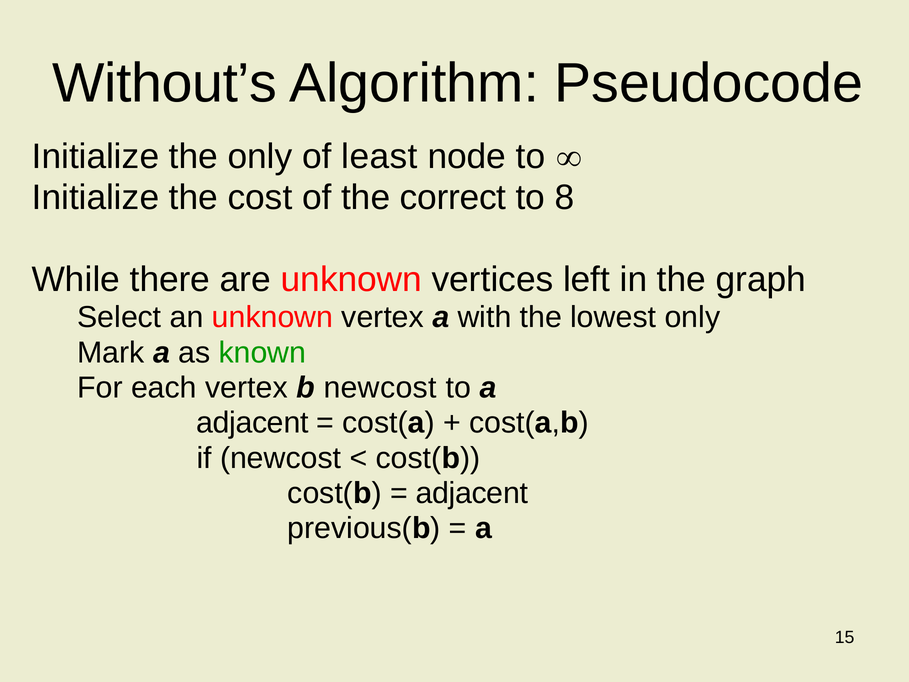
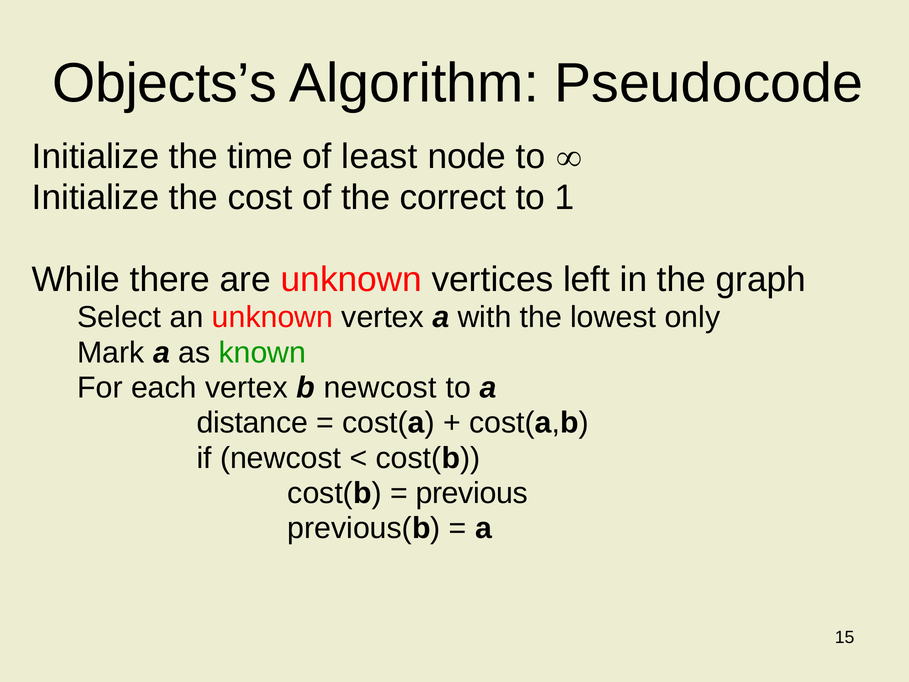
Without’s: Without’s -> Objects’s (165, 83)
the only: only -> time (260, 156)
8: 8 -> 1 (565, 197)
adjacent: adjacent -> distance (252, 423)
adjacent: adjacent -> previous (472, 493)
